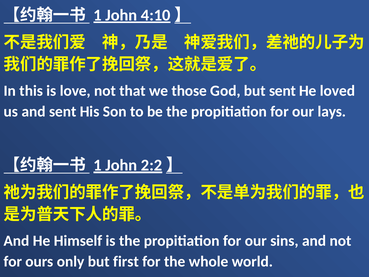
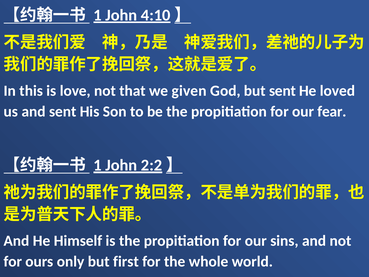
those: those -> given (189, 91)
lays: lays -> fear (332, 111)
